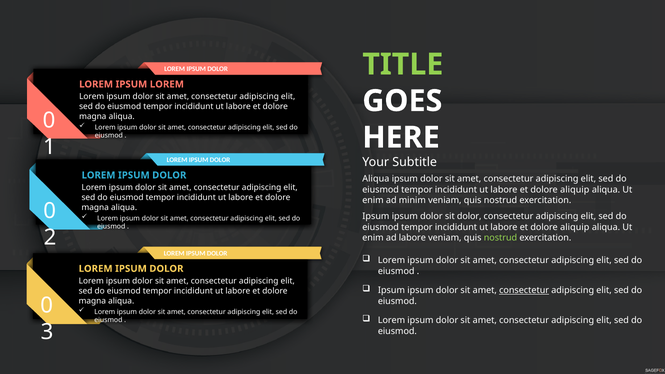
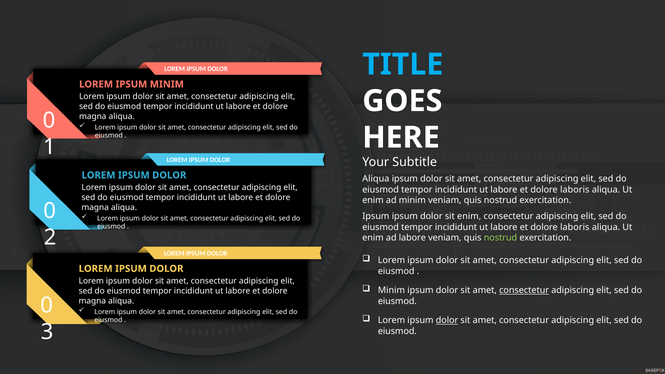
TITLE colour: light green -> light blue (403, 64)
IPSUM LOREM: LOREM -> MINIM (167, 84)
aliquip: aliquip -> laboris (575, 190)
sit dolor: dolor -> enim (469, 216)
aliquip: aliquip -> laboris (575, 227)
Ipsum: Ipsum -> Minim (391, 290)
dolor underline: none -> present (447, 320)
